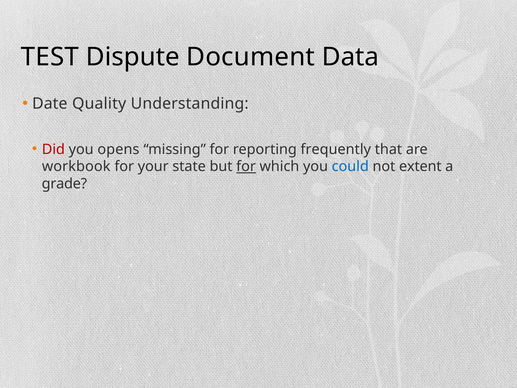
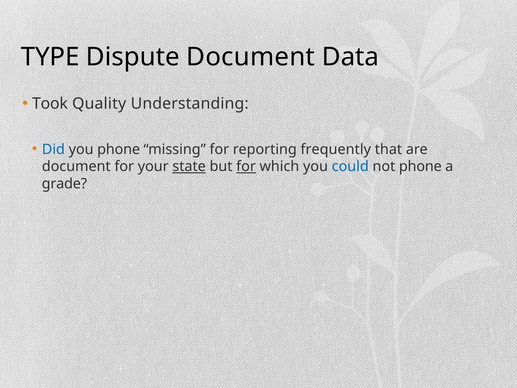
TEST: TEST -> TYPE (50, 57)
Date: Date -> Took (50, 104)
Did colour: red -> blue (53, 149)
you opens: opens -> phone (119, 149)
workbook: workbook -> document (76, 166)
state underline: none -> present (189, 166)
not extent: extent -> phone (420, 166)
